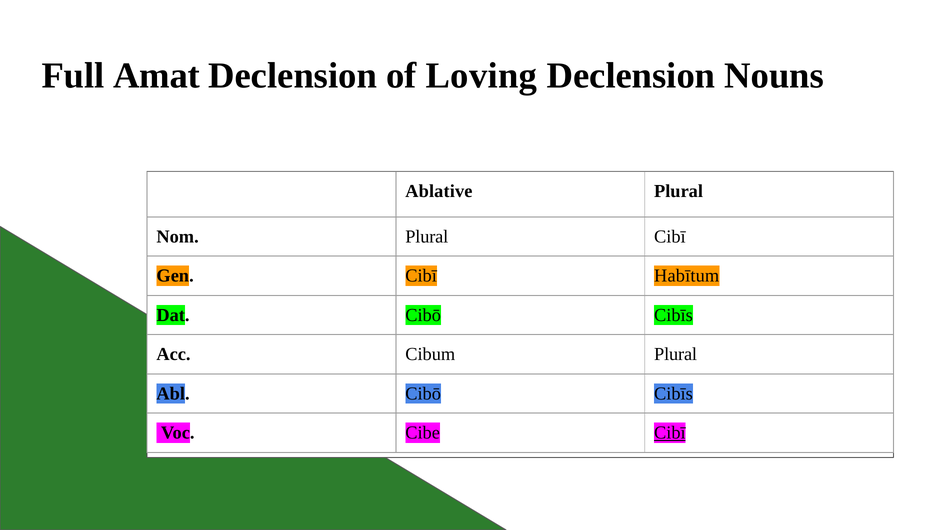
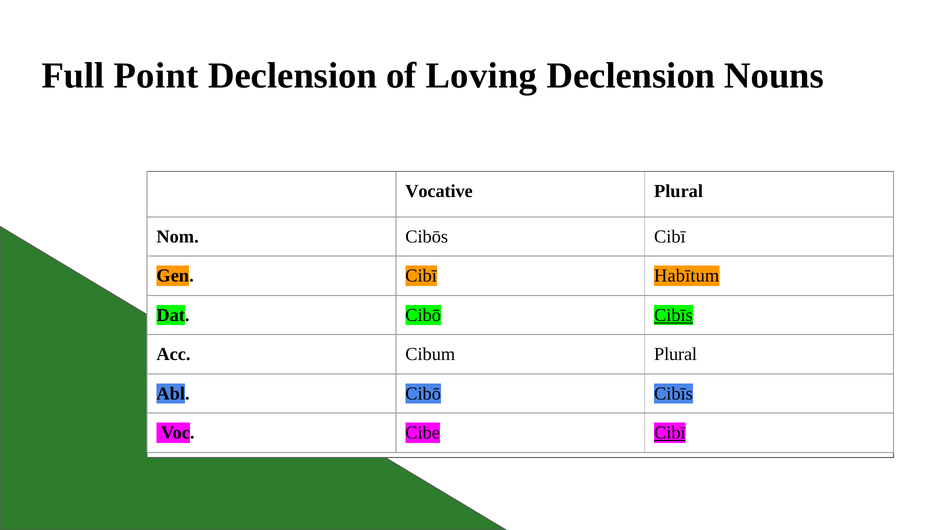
Amat: Amat -> Point (156, 76)
Ablative: Ablative -> Vocative (439, 192)
Nom Plural: Plural -> Cibōs (427, 237)
Cibīs underline: none -> present (673, 315)
